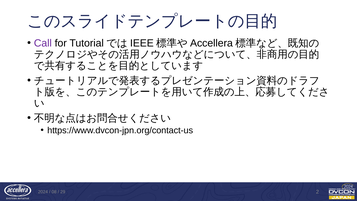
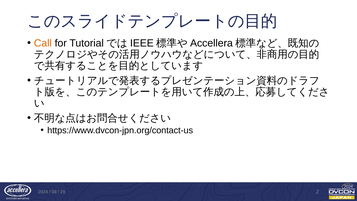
Call colour: purple -> orange (43, 43)
